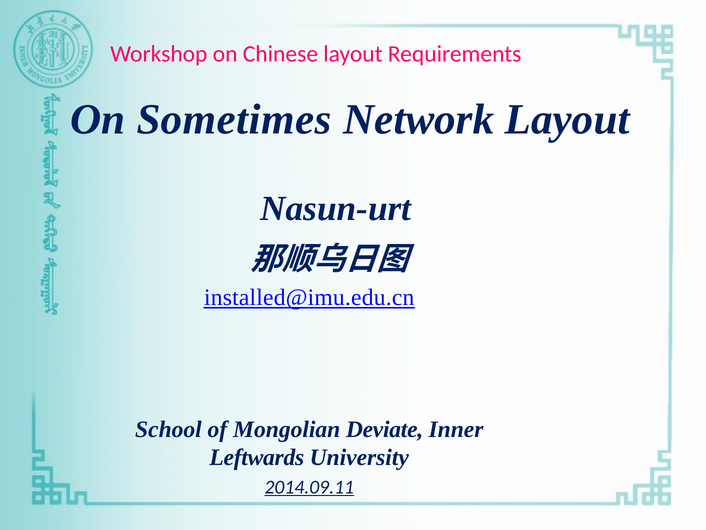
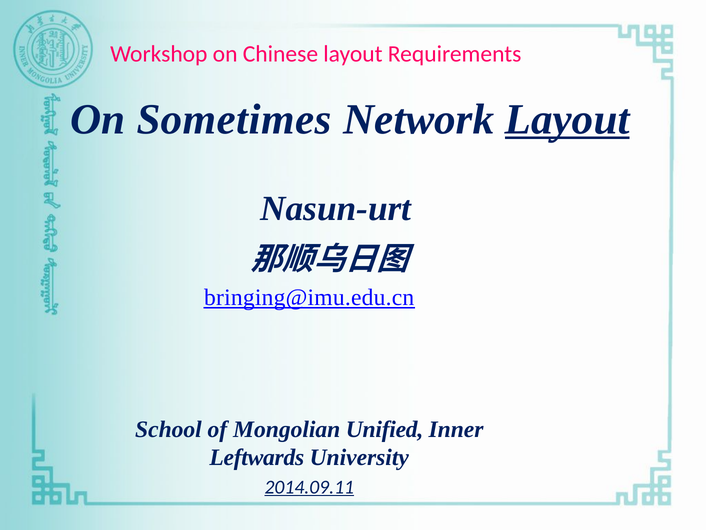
Layout underline: none -> present (567, 119)
installed@imu.edu.cn: installed@imu.edu.cn -> bringing@imu.edu.cn (309, 297)
Deviate: Deviate -> Unified (385, 429)
